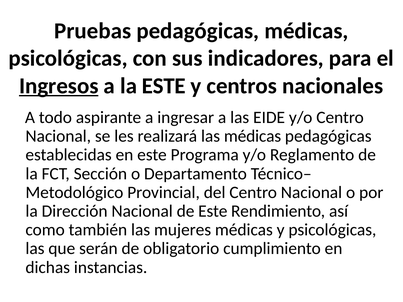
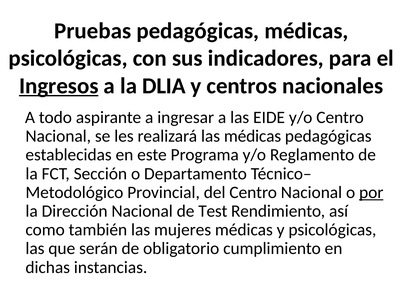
la ESTE: ESTE -> DLIA (164, 86)
por underline: none -> present (371, 193)
de Este: Este -> Test (213, 211)
